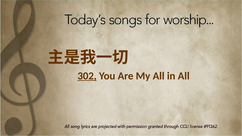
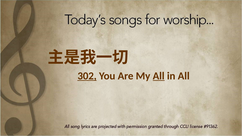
All underline: none -> present (159, 76)
